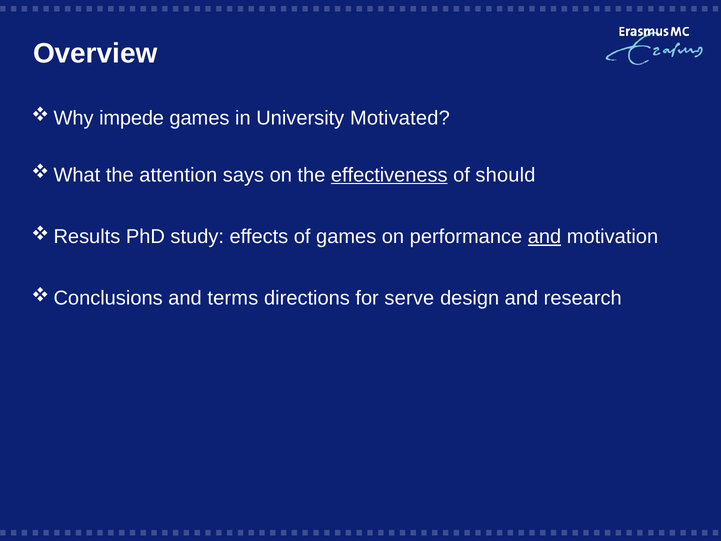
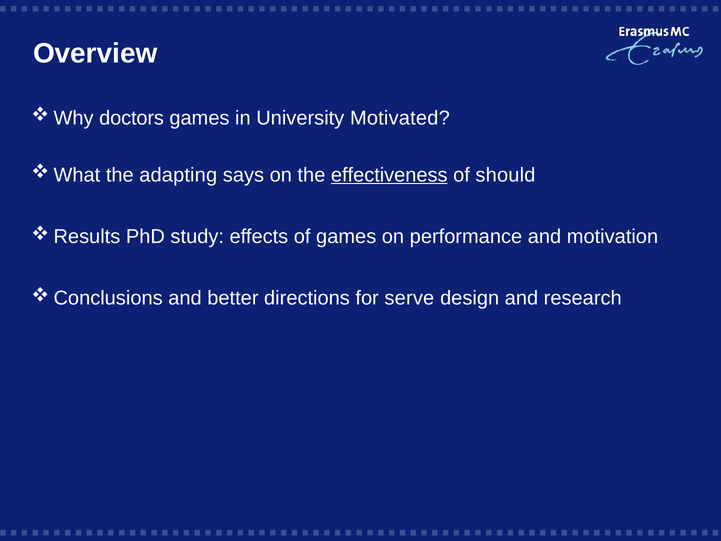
impede: impede -> doctors (132, 118)
attention: attention -> adapting (178, 175)
and underline: present -> none (545, 237)
terms: terms -> better (233, 298)
